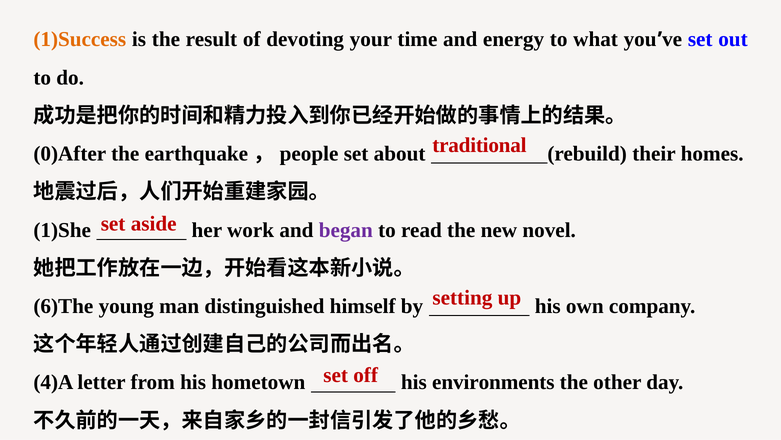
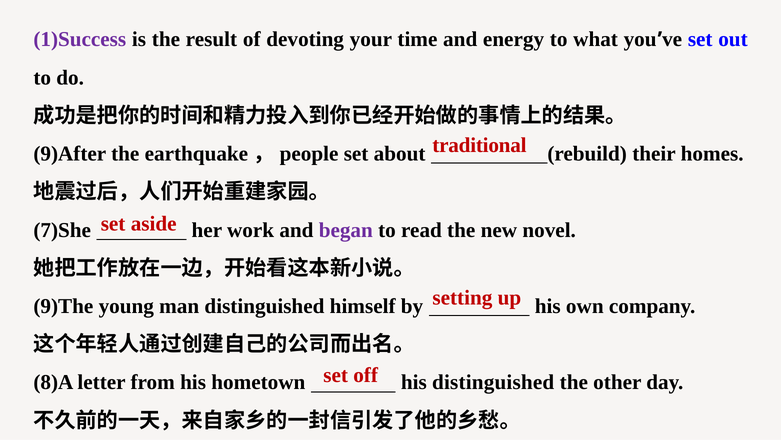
1)Success colour: orange -> purple (80, 39)
0)After: 0)After -> 9)After (70, 154)
1)She: 1)She -> 7)She (62, 230)
6)The: 6)The -> 9)The (63, 306)
4)A: 4)A -> 8)A (53, 382)
his environments: environments -> distinguished (493, 382)
